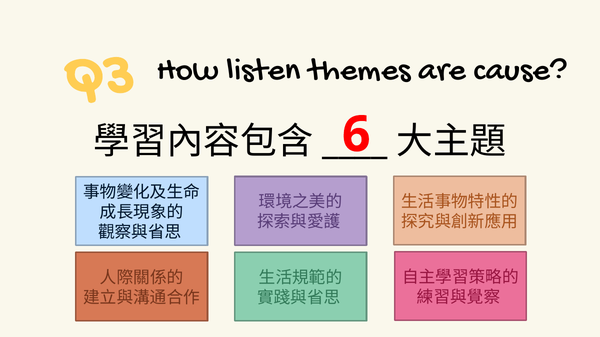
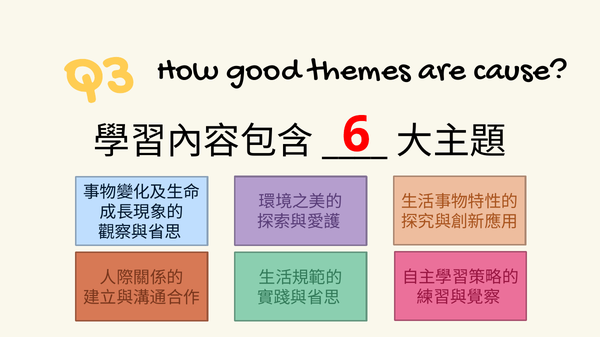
listen: listen -> good (264, 68)
